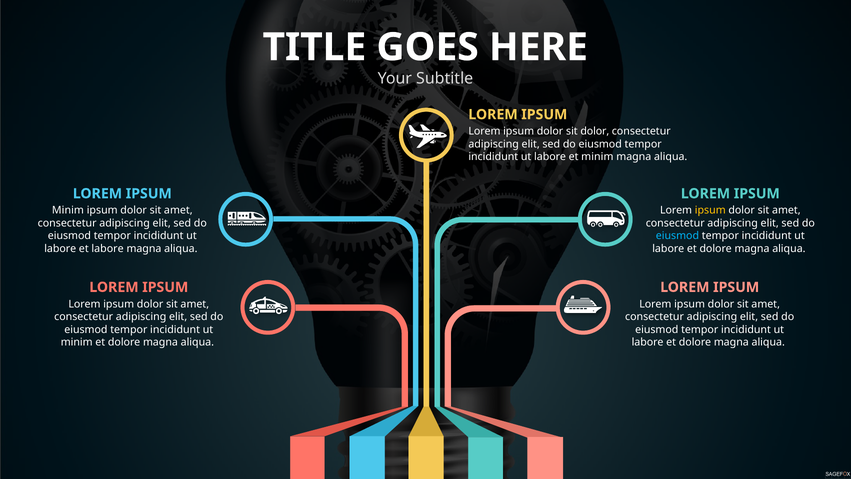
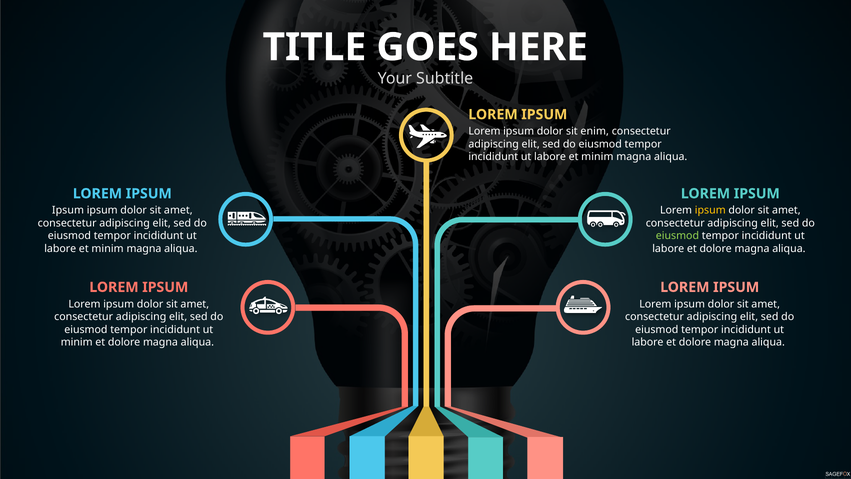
sit dolor: dolor -> enim (595, 131)
Minim: Minim -> Ipsum (68, 210)
eiusmod colour: light blue -> light green (677, 236)
labore: labore -> minim (108, 249)
